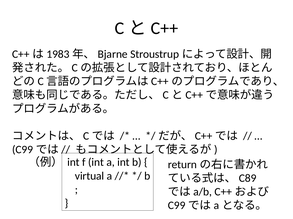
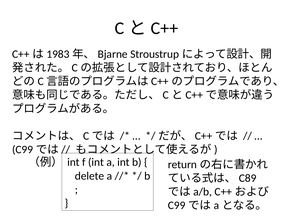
virtual: virtual -> delete (90, 176)
